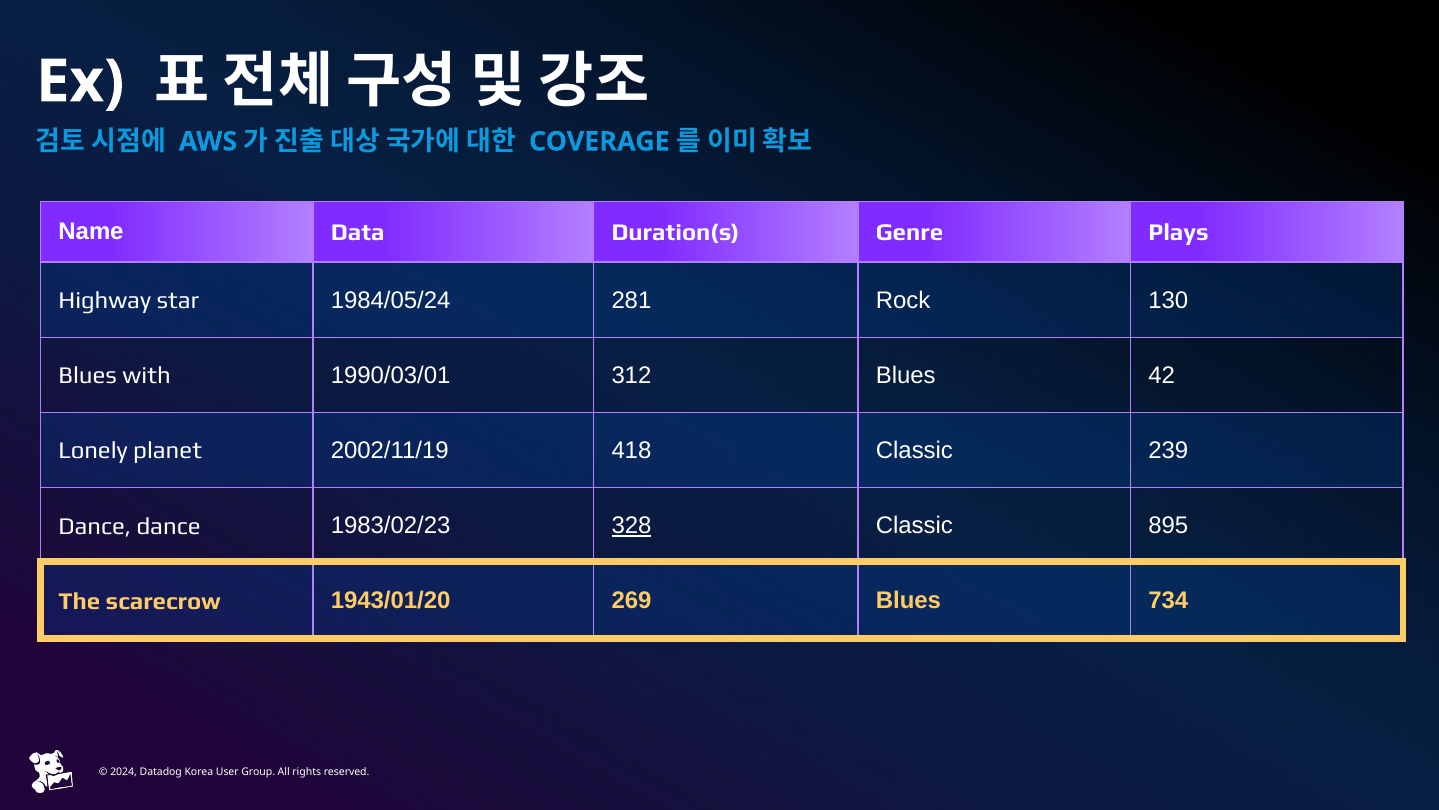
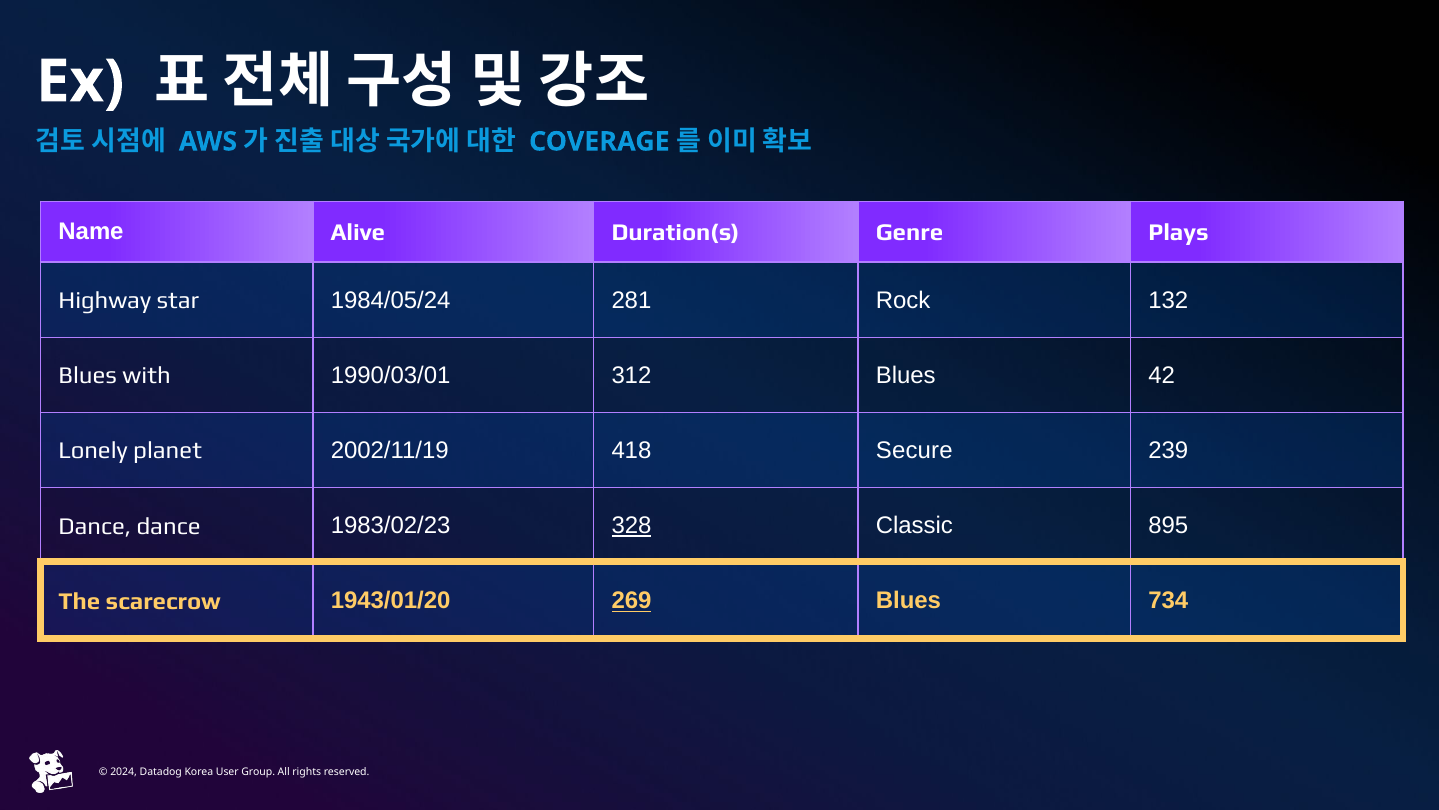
Data: Data -> Alive (358, 232)
130: 130 -> 132 (1168, 300)
418 Classic: Classic -> Secure (914, 450)
269 underline: none -> present (632, 601)
